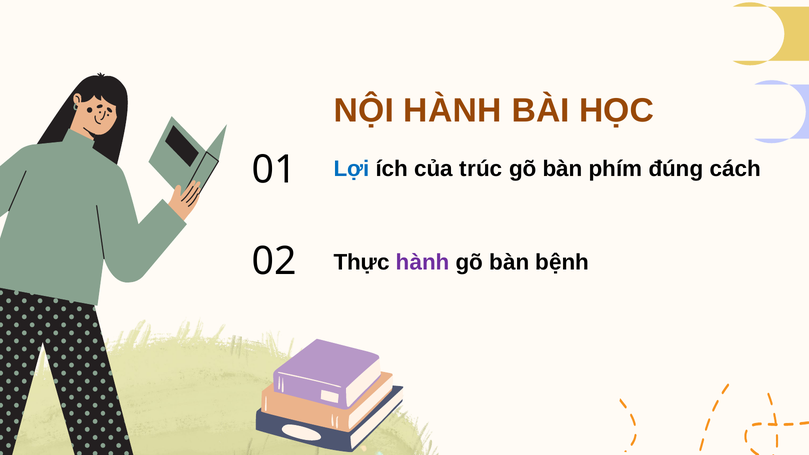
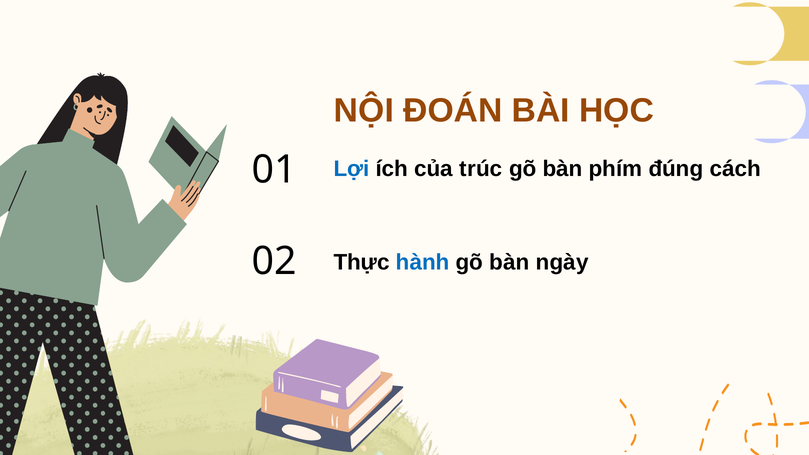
NỘI HÀNH: HÀNH -> ĐOÁN (453, 111)
hành colour: purple -> blue (423, 262)
bệnh: bệnh -> ngày (562, 262)
